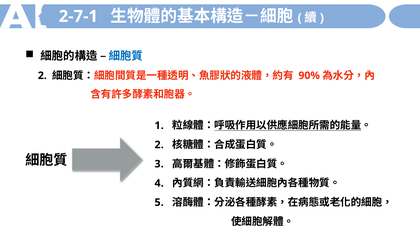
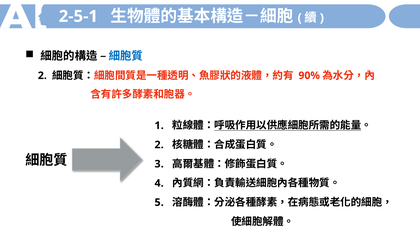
2-7-1: 2-7-1 -> 2-5-1 (78, 16)
